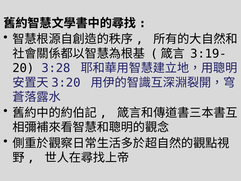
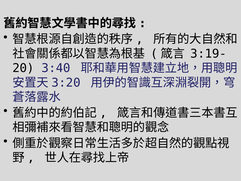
3:28: 3:28 -> 3:40 (56, 68)
